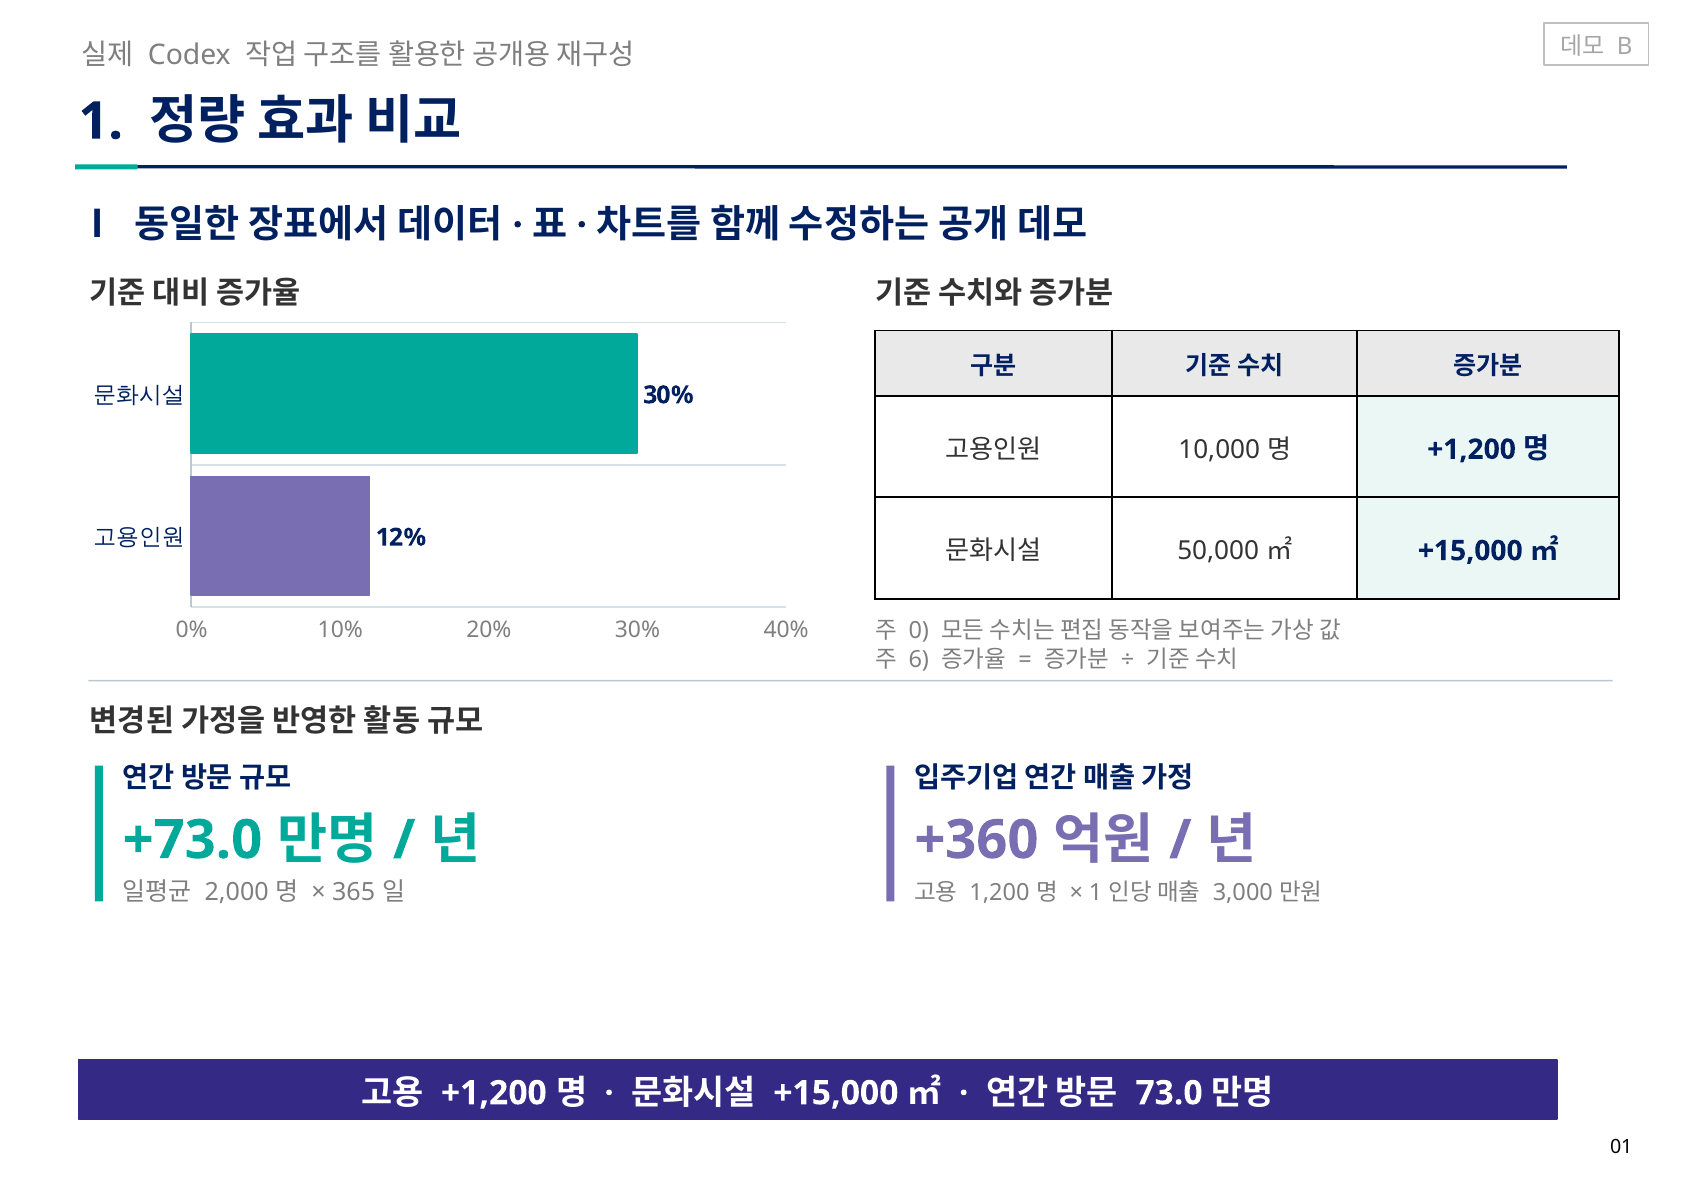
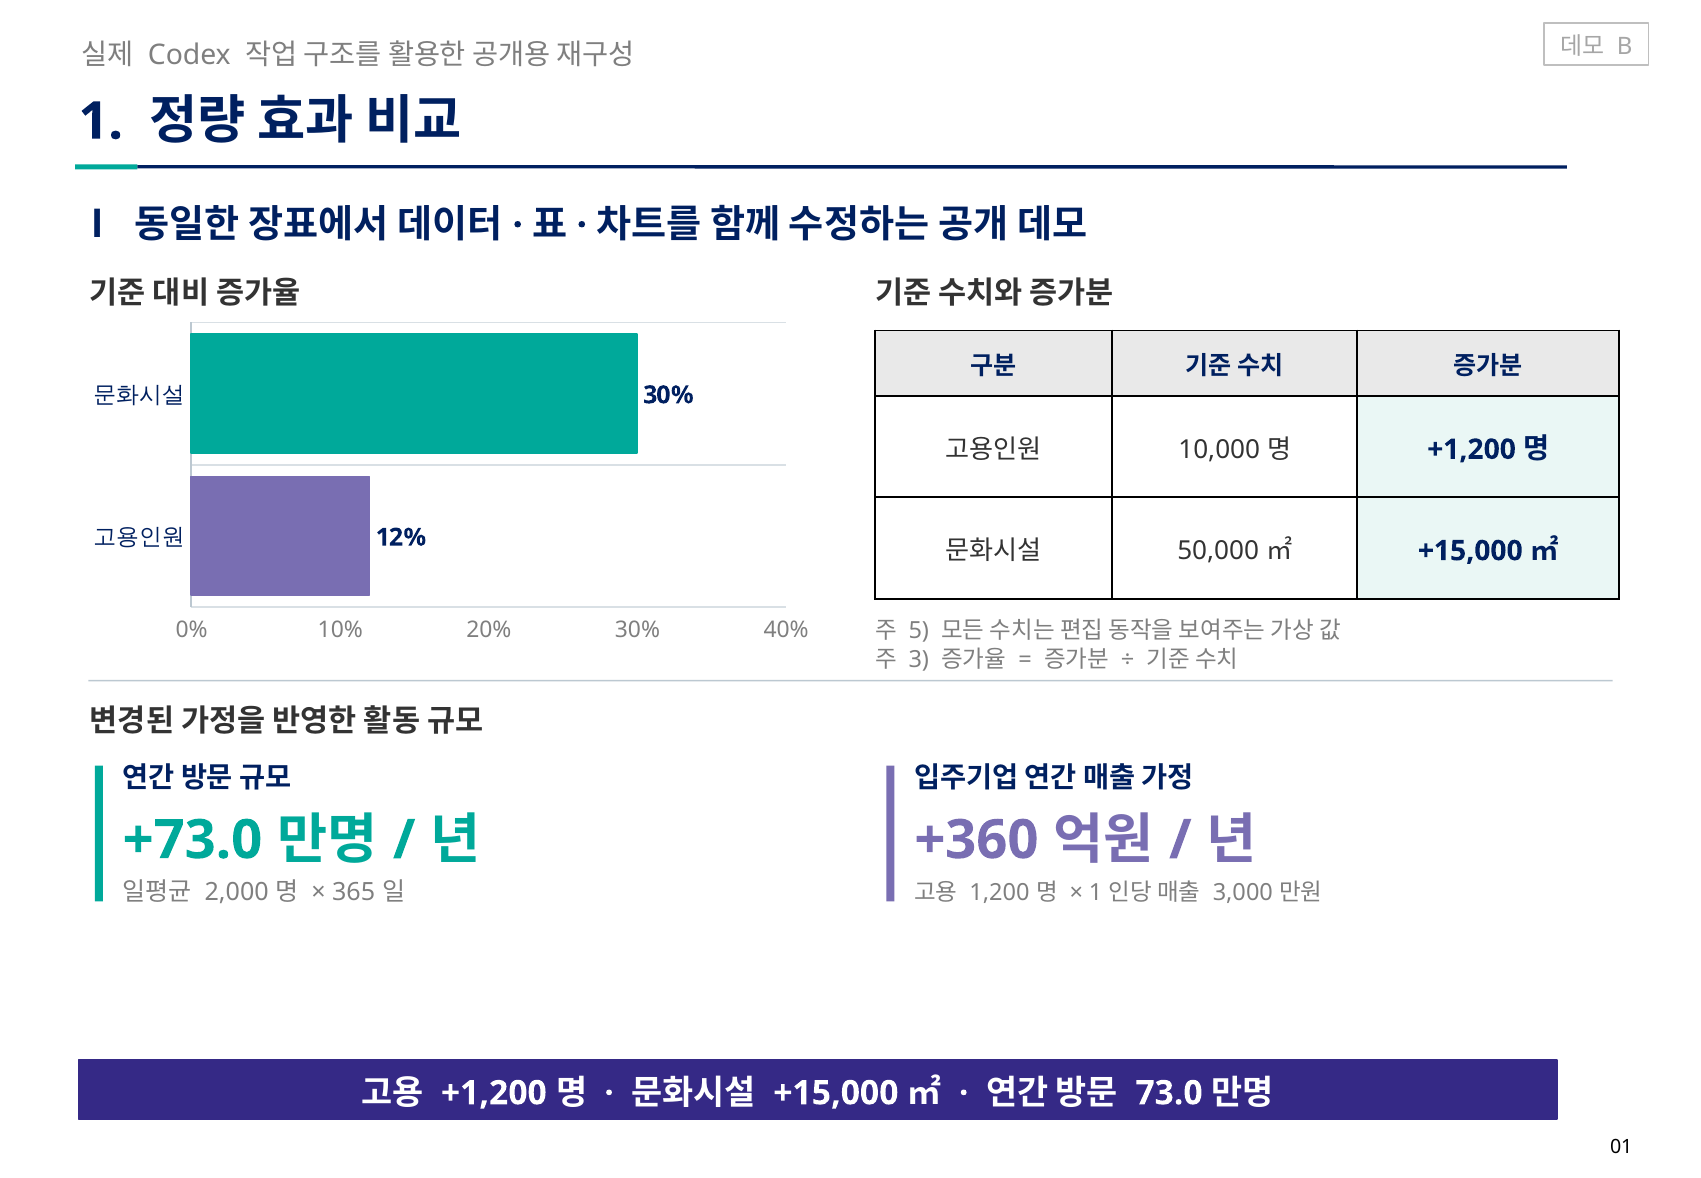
0: 0 -> 5 (919, 630)
6: 6 -> 3 (919, 660)
